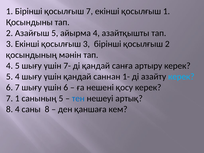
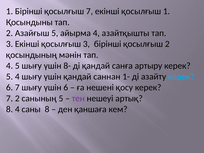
7-: 7- -> 8- (67, 66)
7 1: 1 -> 2 (17, 98)
тен colour: blue -> purple (78, 98)
